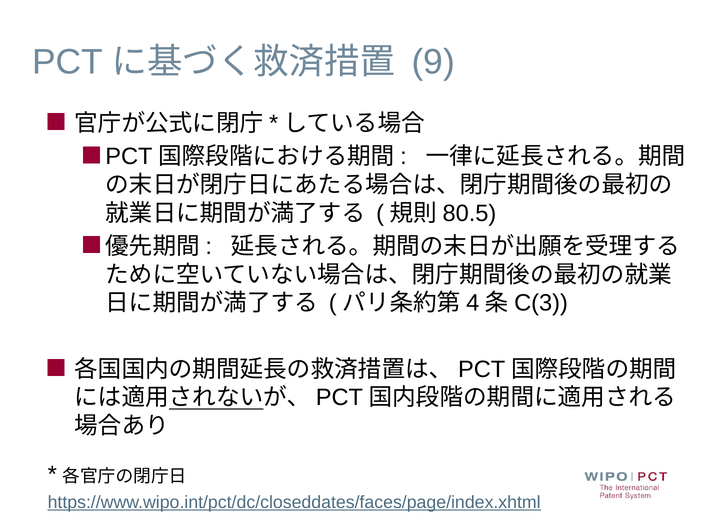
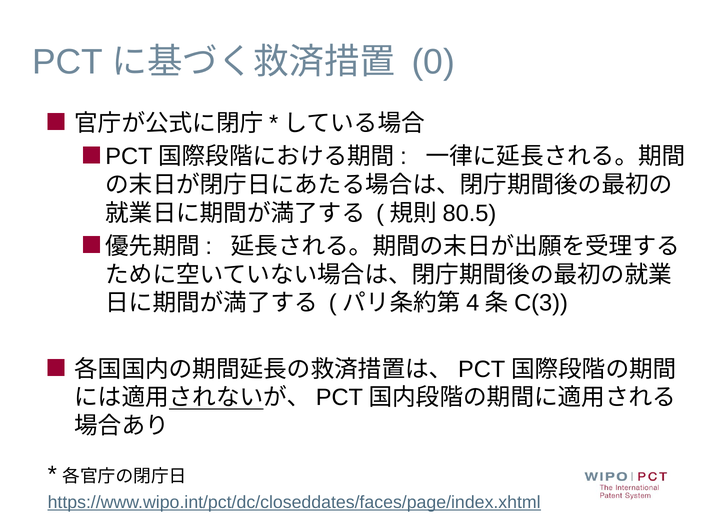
9: 9 -> 0 (433, 62)
